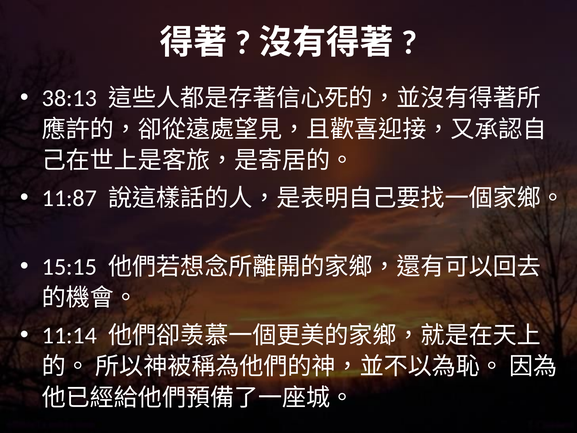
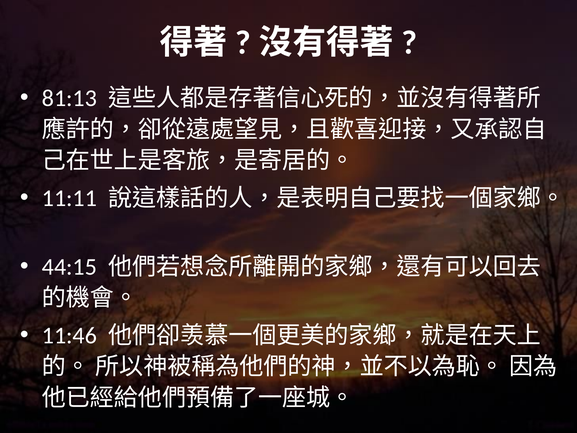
38:13: 38:13 -> 81:13 (69, 98)
11:87: 11:87 -> 11:11 (69, 198)
15:15: 15:15 -> 44:15 (69, 267)
11:14: 11:14 -> 11:46 (69, 335)
